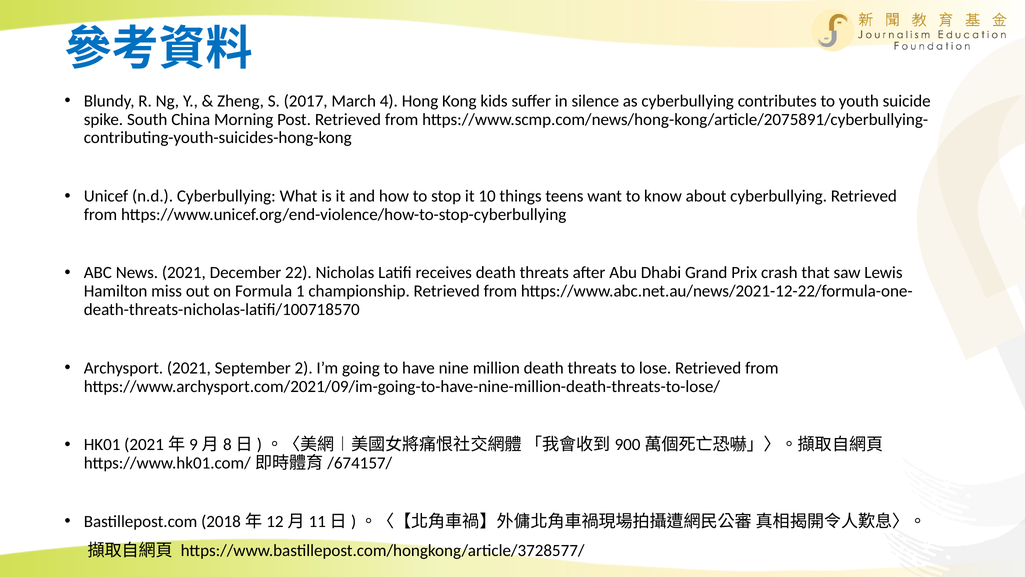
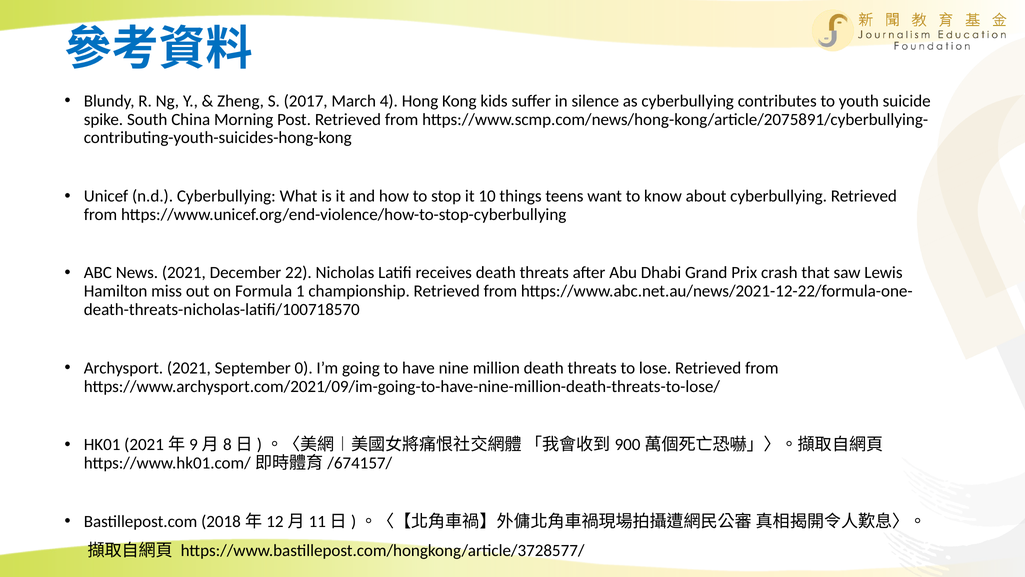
2: 2 -> 0 (304, 368)
